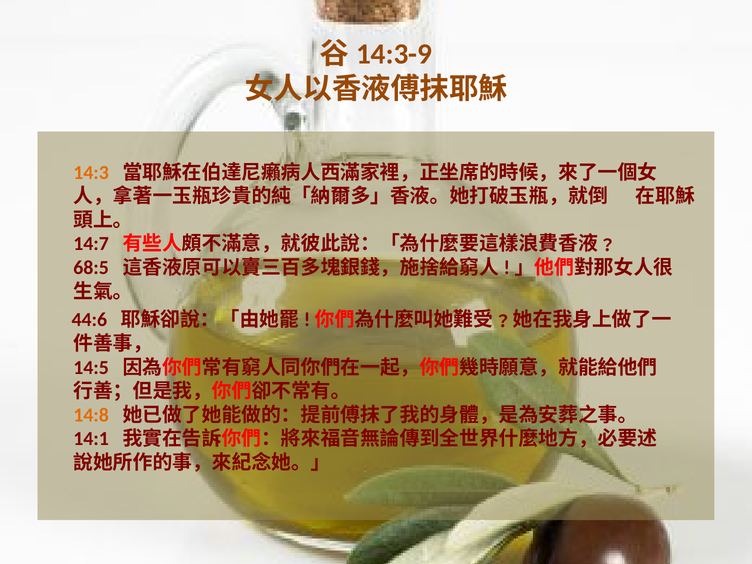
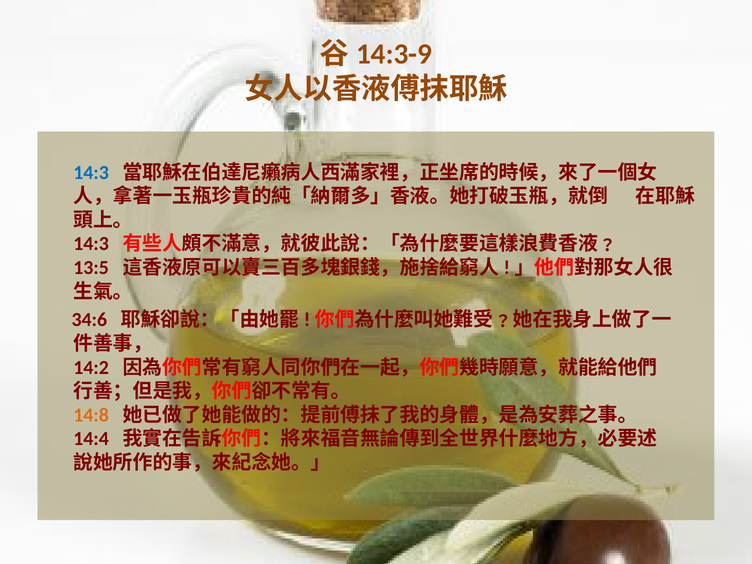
14:3 colour: orange -> blue (91, 172)
14:7: 14:7 -> 14:3 (91, 244)
68:5: 68:5 -> 13:5 (91, 268)
44:6: 44:6 -> 34:6 (89, 320)
14:5: 14:5 -> 14:2 (91, 367)
14:1: 14:1 -> 14:4 (91, 439)
